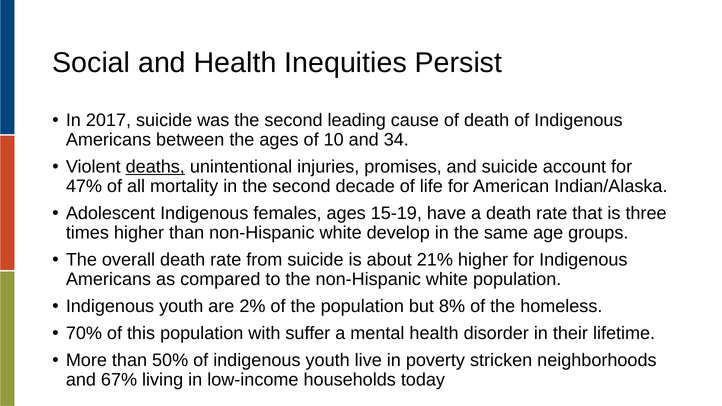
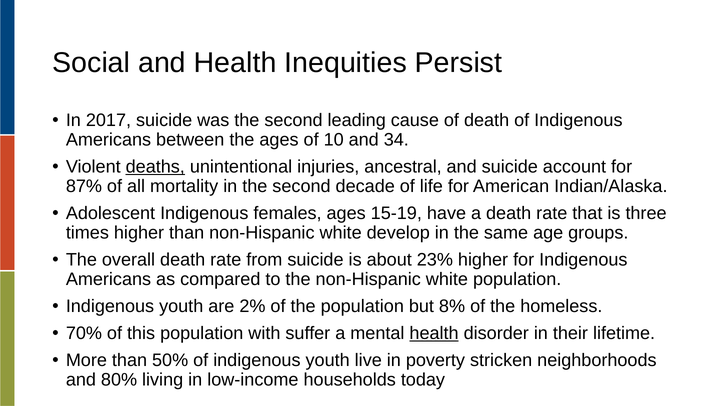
promises: promises -> ancestral (403, 167)
47%: 47% -> 87% (84, 186)
21%: 21% -> 23% (435, 260)
health underline: none -> present (434, 333)
67%: 67% -> 80% (119, 380)
